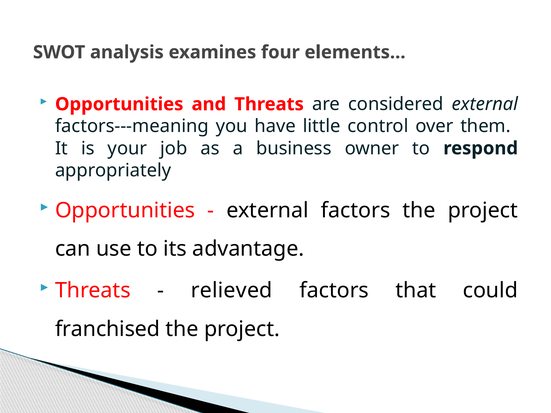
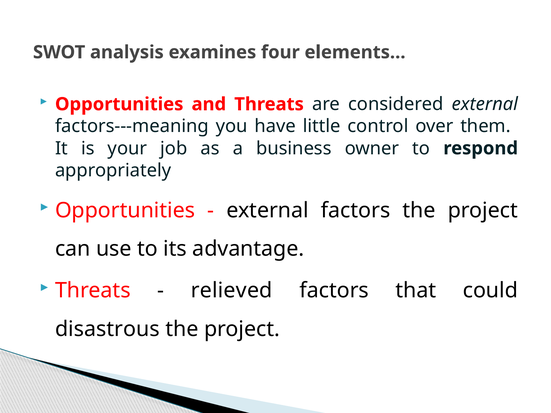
franchised: franchised -> disastrous (107, 329)
